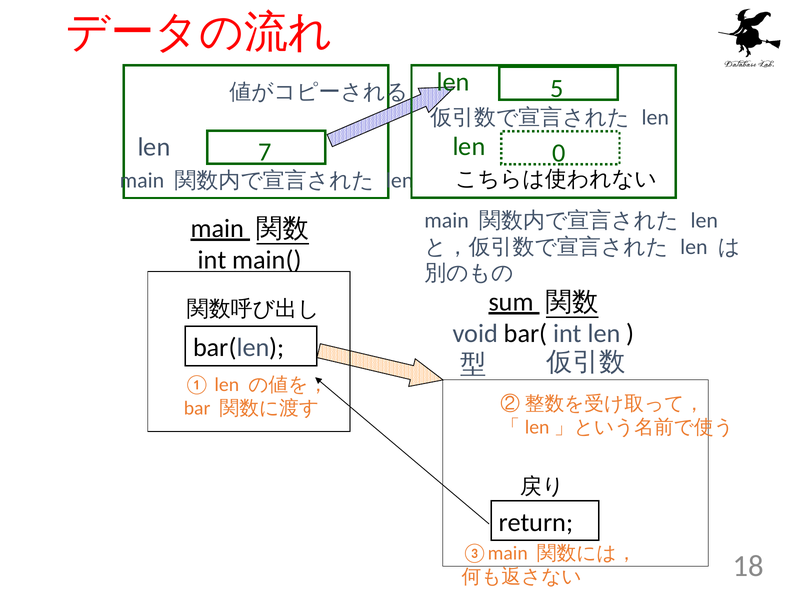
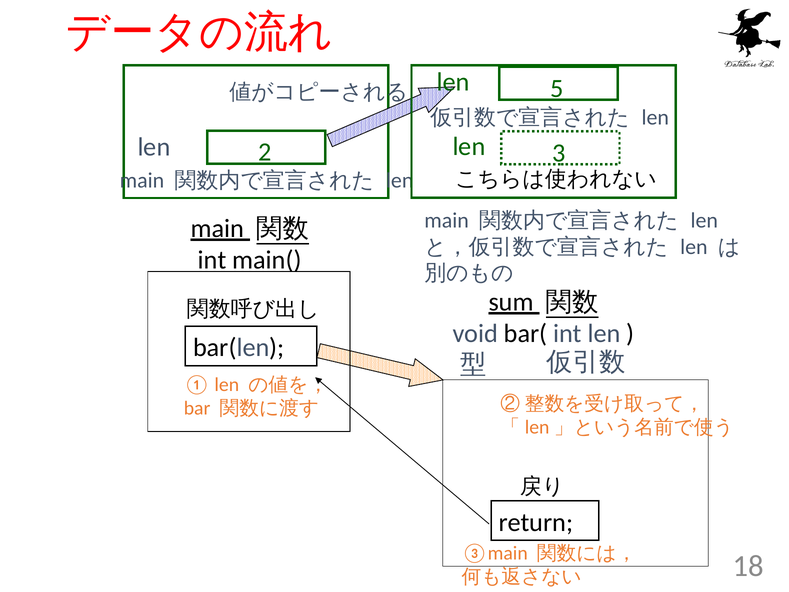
0: 0 -> 3 (559, 153)
7: 7 -> 2 (265, 152)
